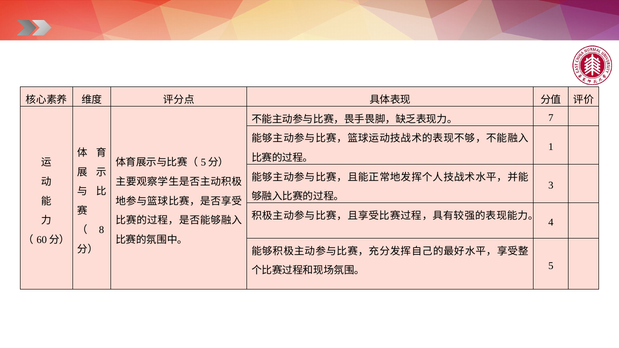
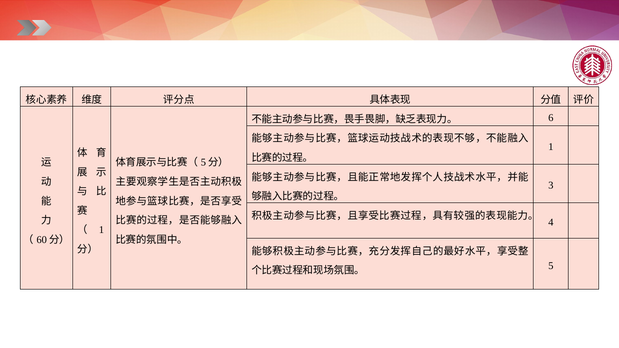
7: 7 -> 6 (551, 118)
8: 8 -> 1 (102, 230)
